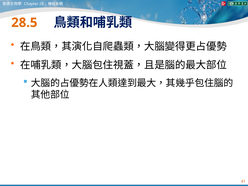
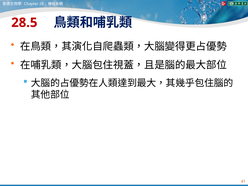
28.5 colour: orange -> red (24, 23)
